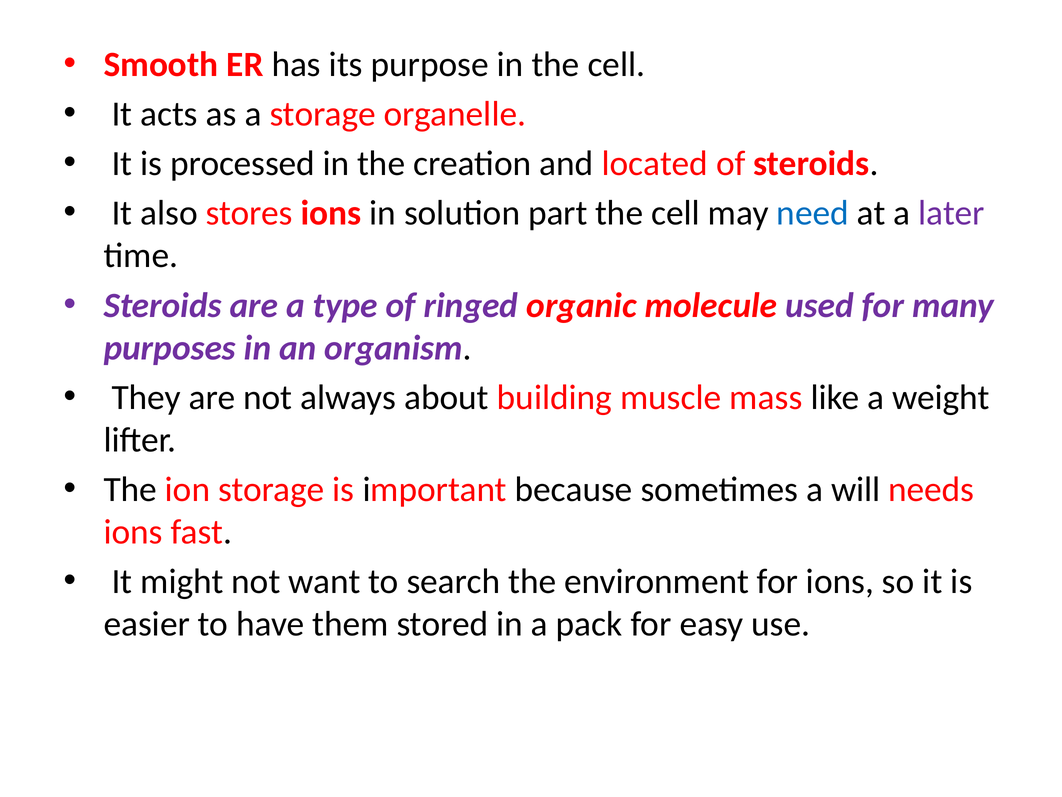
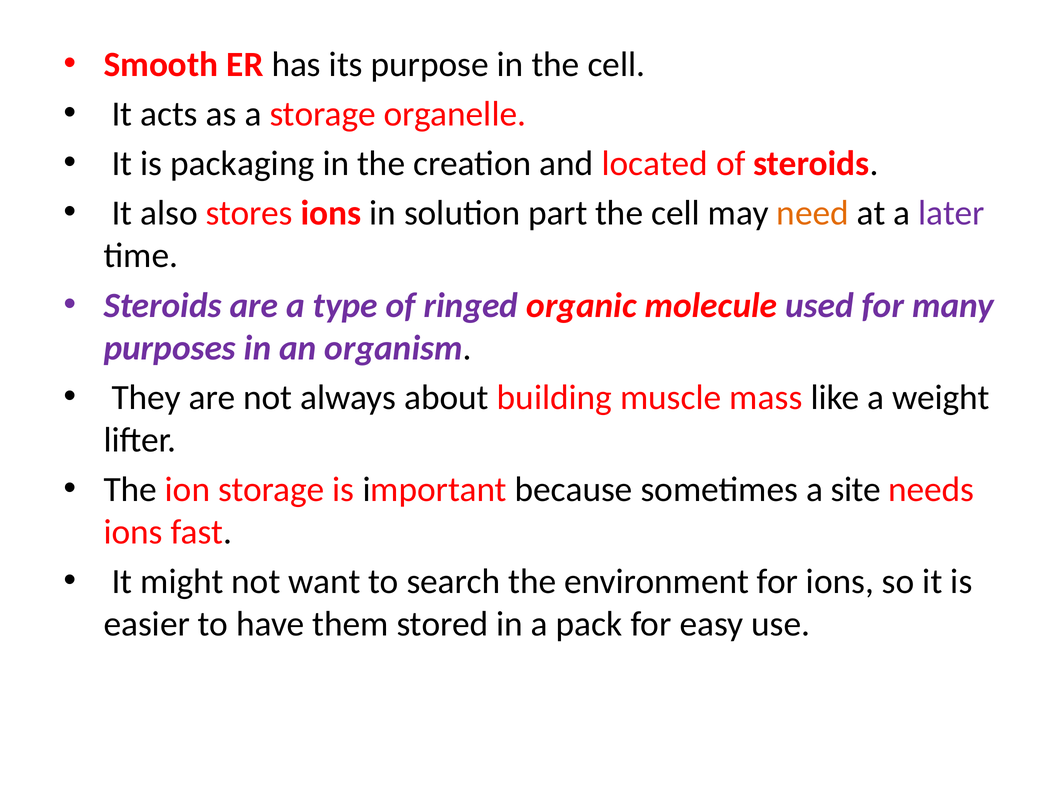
processed: processed -> packaging (242, 164)
need colour: blue -> orange (813, 213)
will: will -> site (856, 489)
